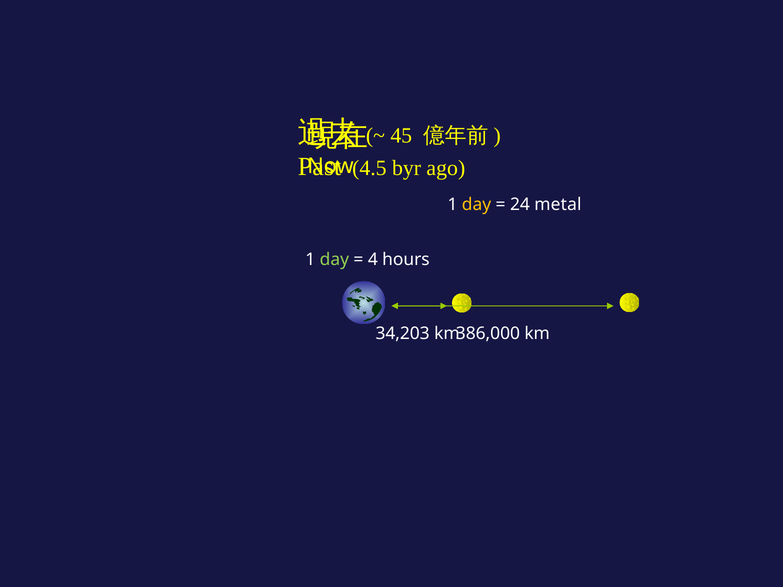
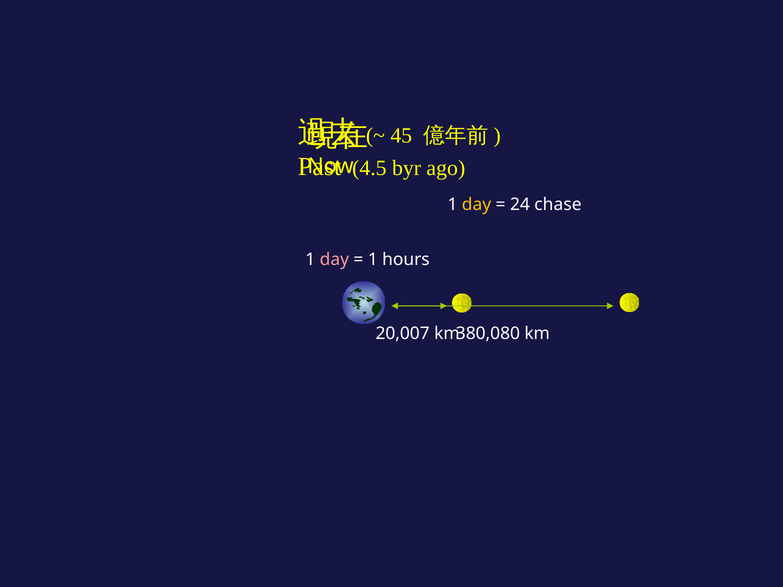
metal: metal -> chase (558, 204)
day colour: light green -> pink (334, 260)
4: 4 -> 1 (373, 260)
34,203: 34,203 -> 20,007 (403, 334)
386,000: 386,000 -> 380,080 (488, 334)
